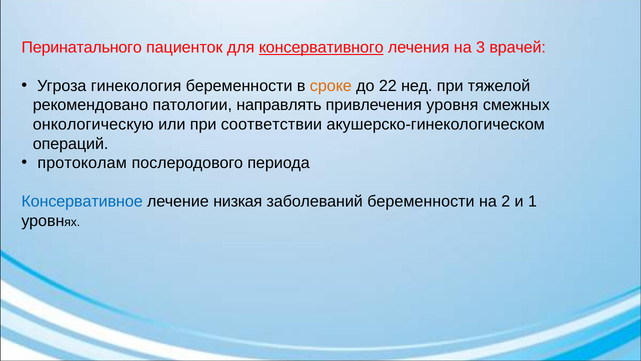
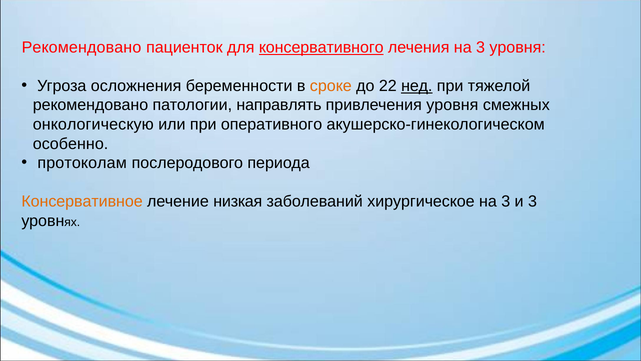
Перинатального: Перинатального -> Рекомендовано (81, 47)
3 врачей: врачей -> уровня (518, 47)
гинекология: гинекология -> осложнения (136, 86)
нед underline: none -> present (417, 86)
соответствии: соответствии -> оперативного (272, 124)
операций: операций -> особенно (71, 144)
Консервативное colour: blue -> orange (82, 201)
заболеваний беременности: беременности -> хирургическое (421, 201)
2: 2 -> 3 (506, 201)
и 1: 1 -> 3 (532, 201)
